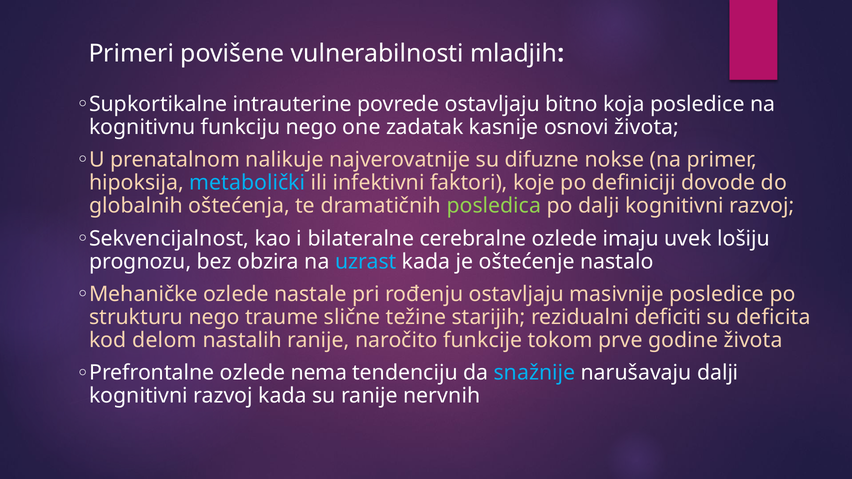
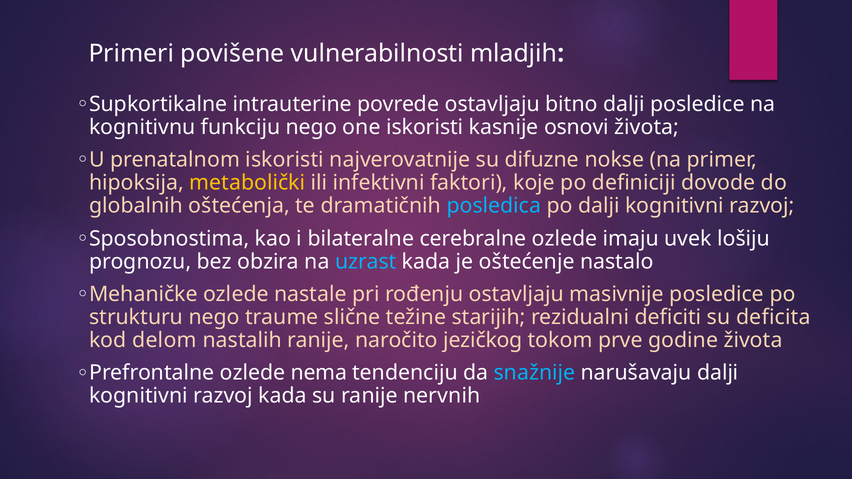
bitno koja: koja -> dalji (624, 104)
one zadatak: zadatak -> iskoristi (425, 127)
prenatalnom nalikuje: nalikuje -> iskoristi (285, 160)
metabolički colour: light blue -> yellow (247, 183)
posledica colour: light green -> light blue (494, 206)
Sekvencijalnost: Sekvencijalnost -> Sposobnostima (169, 239)
funkcije: funkcije -> jezičkog (483, 340)
